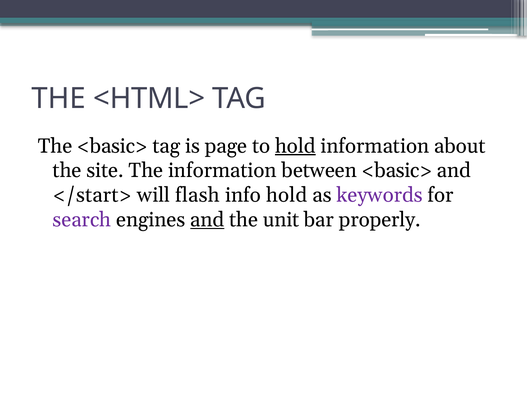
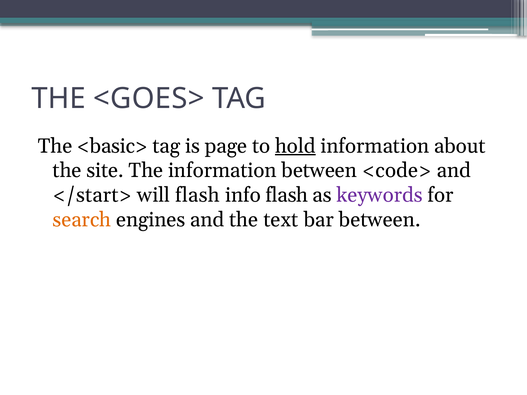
<HTML>: <HTML> -> <GOES> (149, 99)
between <basic>: <basic> -> <code> (397, 171)
info hold: hold -> flash (287, 195)
search colour: purple -> orange (82, 220)
and underline: present -> none (207, 220)
unit: unit -> text (281, 220)
bar properly: properly -> between (380, 220)
